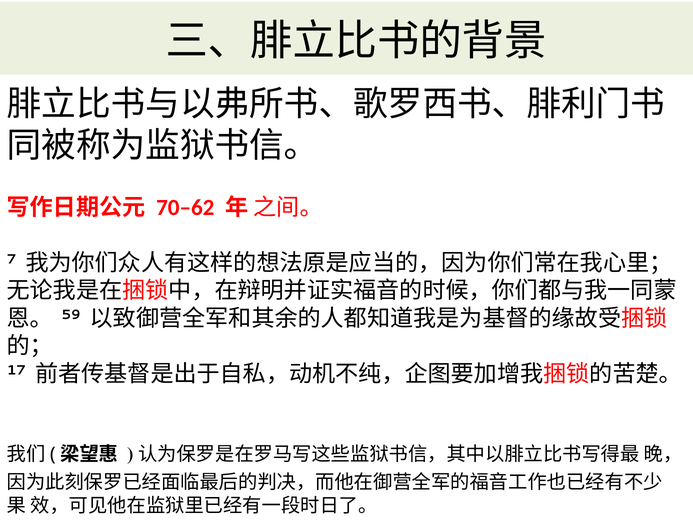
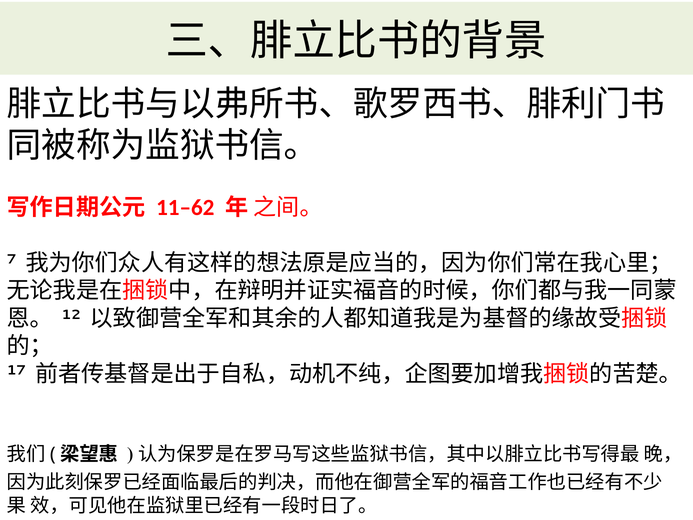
70–62: 70–62 -> 11–62 (185, 208)
59: 59 -> 12 (71, 315)
